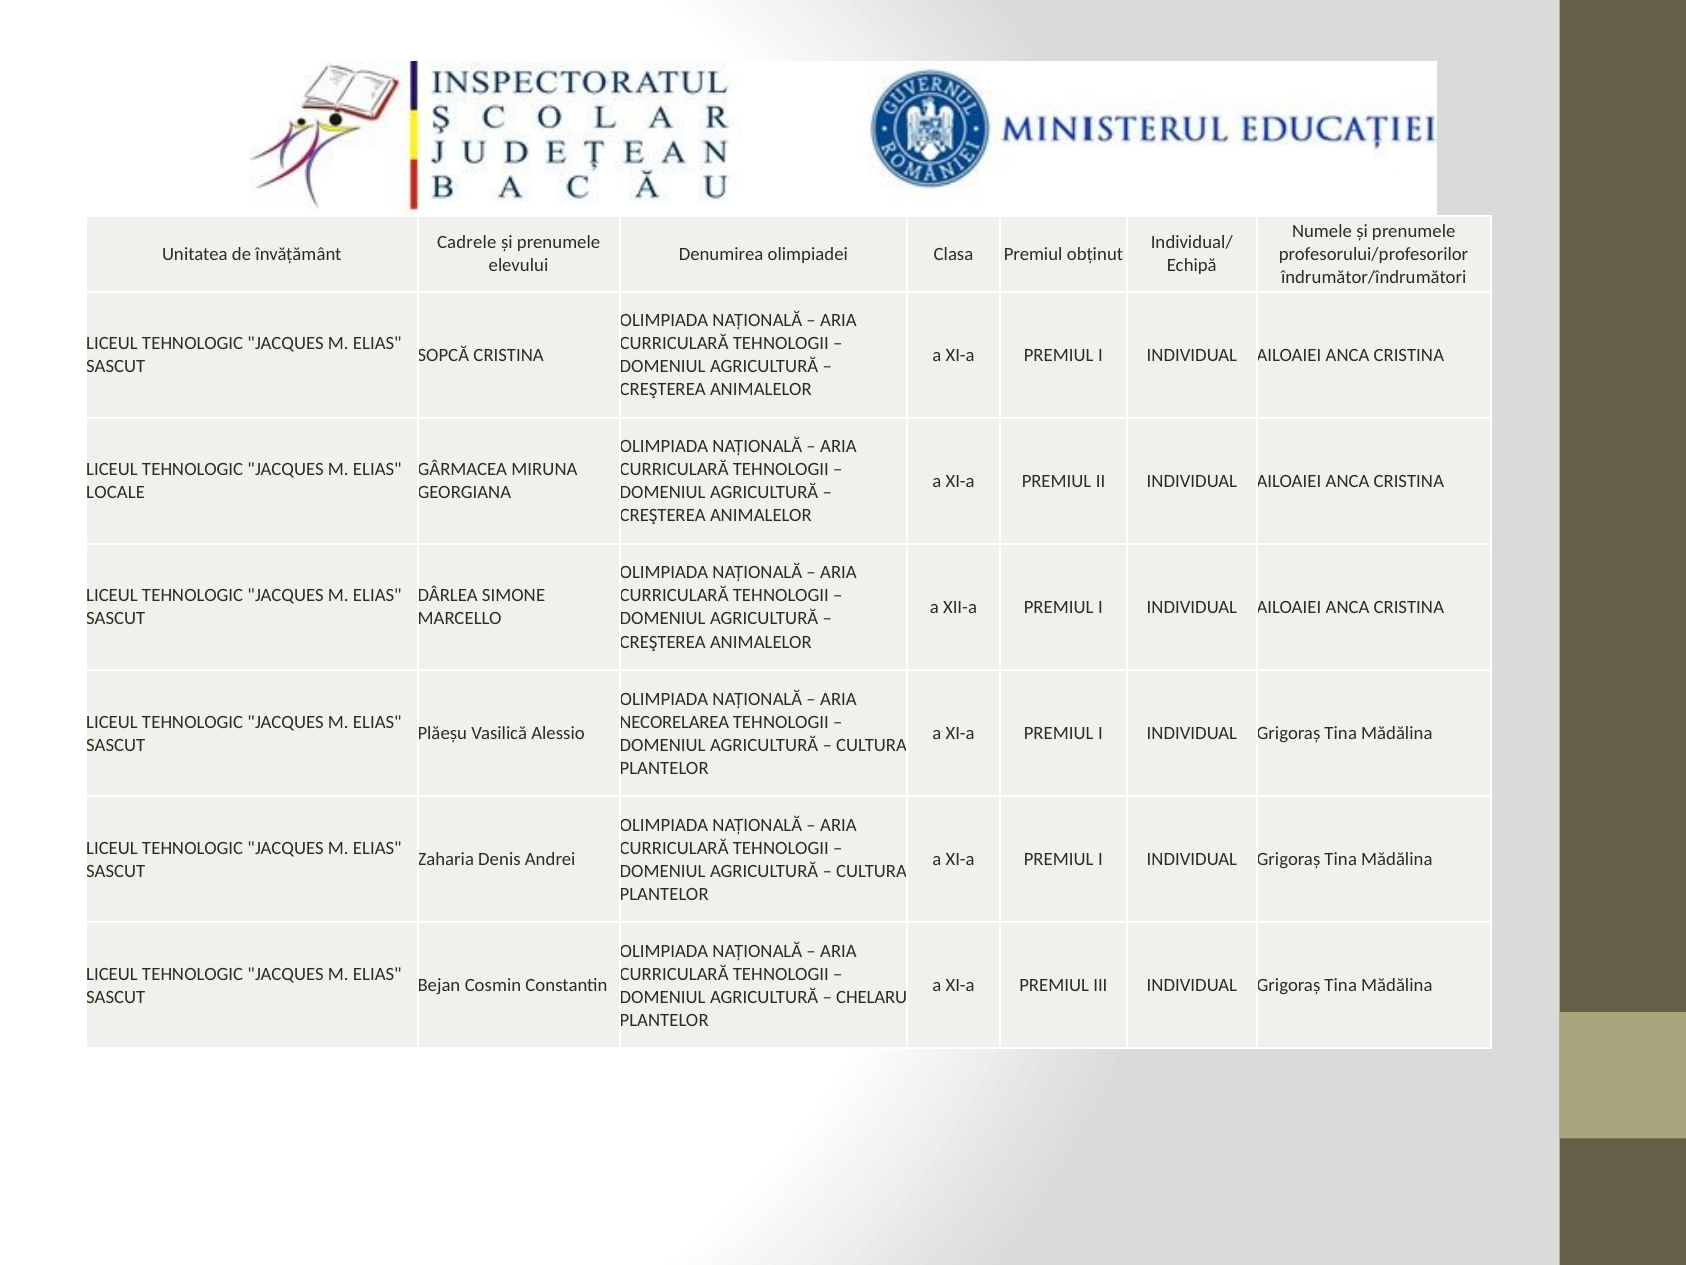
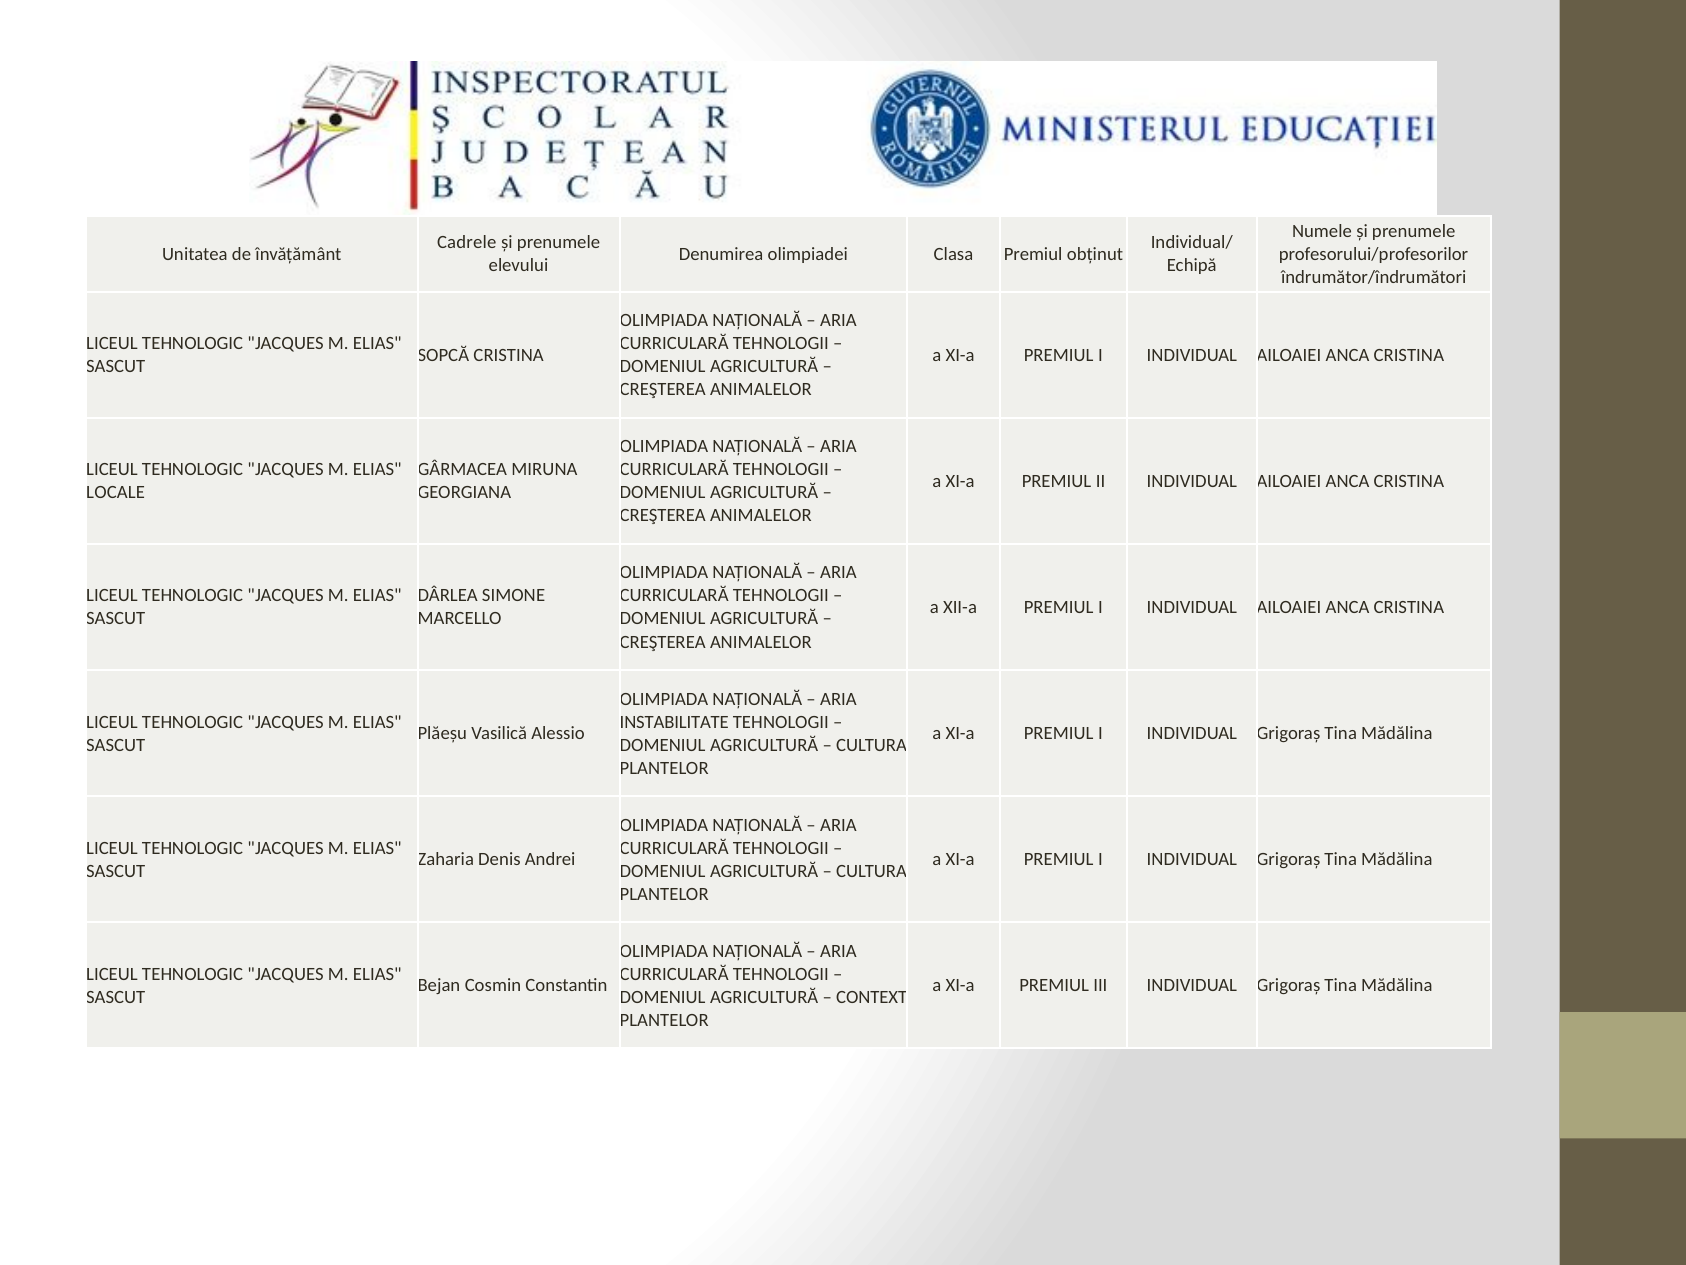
NECORELAREA: NECORELAREA -> INSTABILITATE (674, 722)
CHELARU: CHELARU -> CONTEXT (872, 997)
